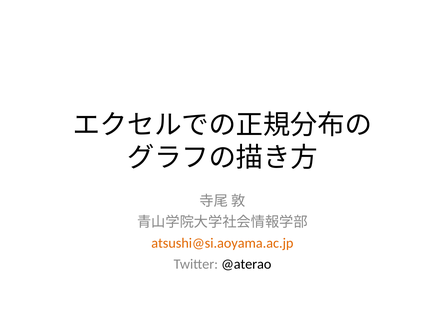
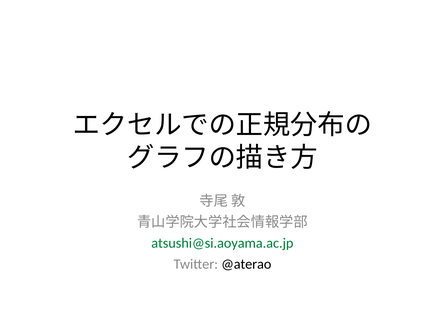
atsushi@si.aoyama.ac.jp colour: orange -> green (222, 243)
